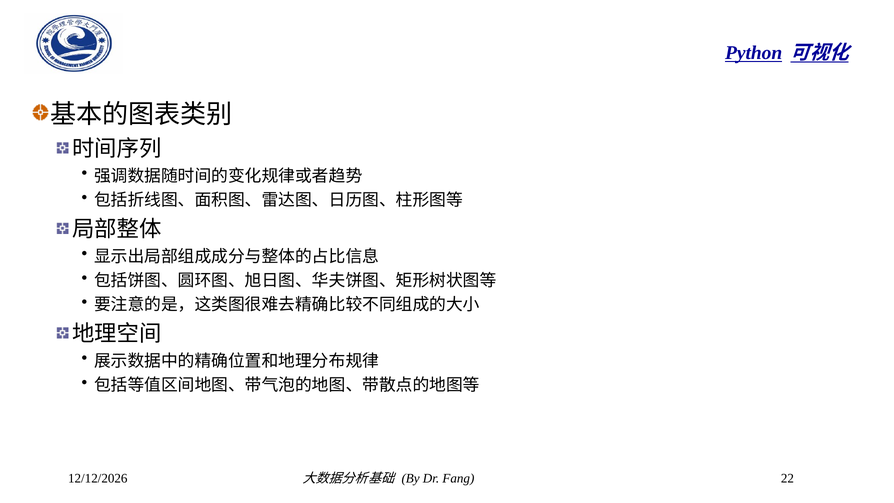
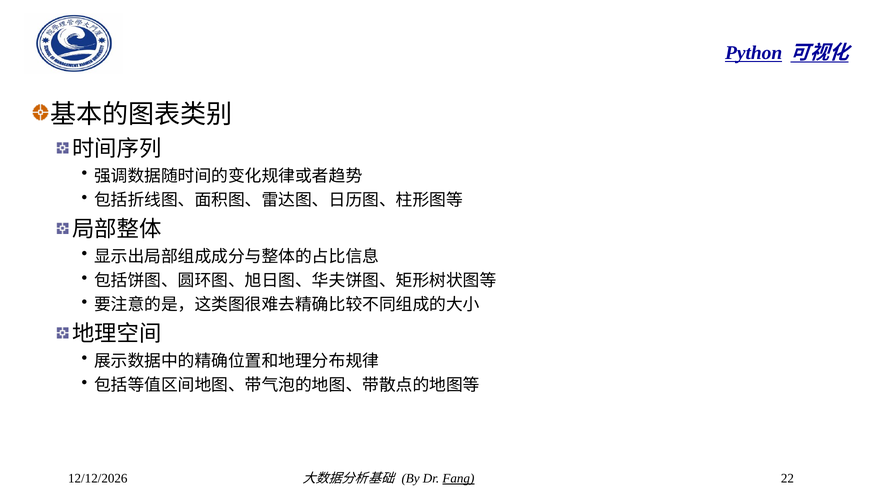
Fang underline: none -> present (458, 478)
